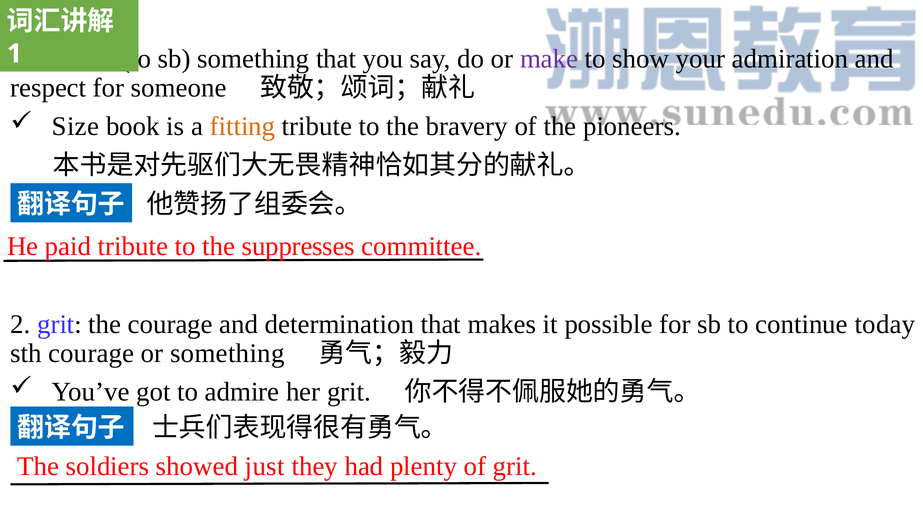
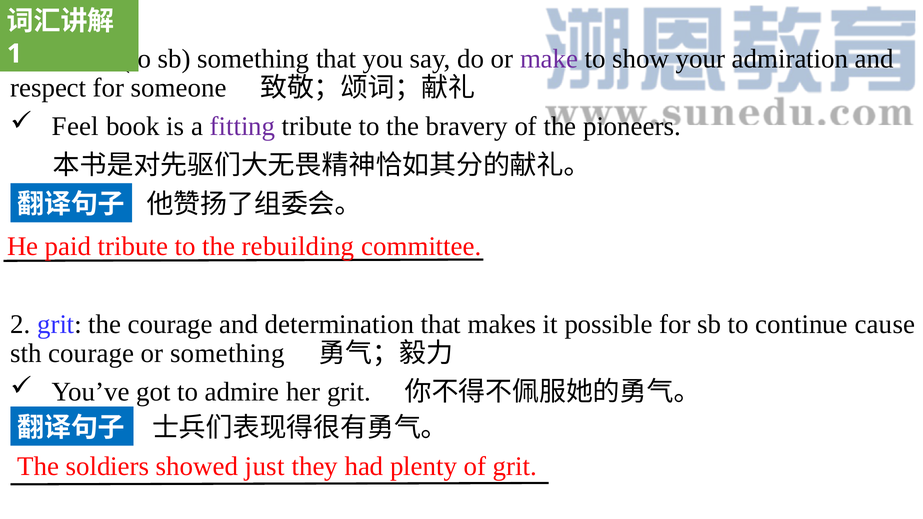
Size: Size -> Feel (75, 127)
fitting colour: orange -> purple (243, 127)
suppresses: suppresses -> rebuilding (298, 247)
today: today -> cause (885, 324)
